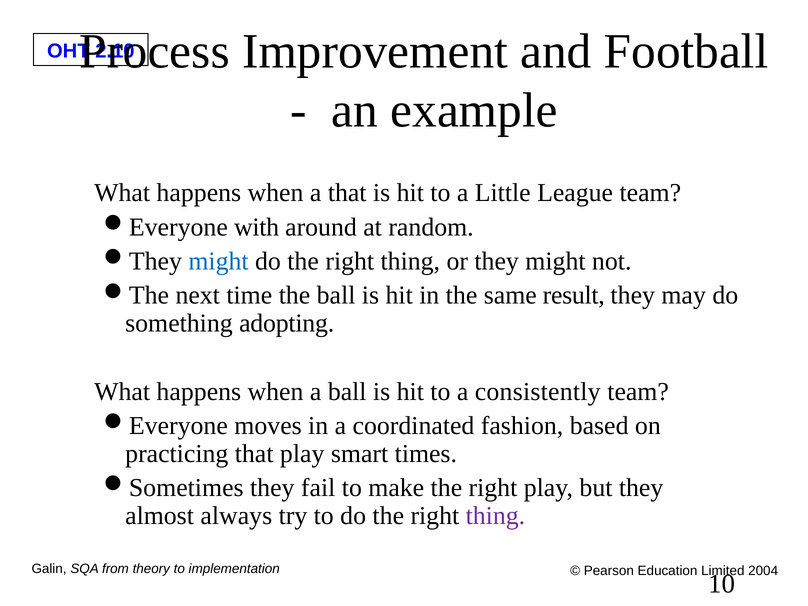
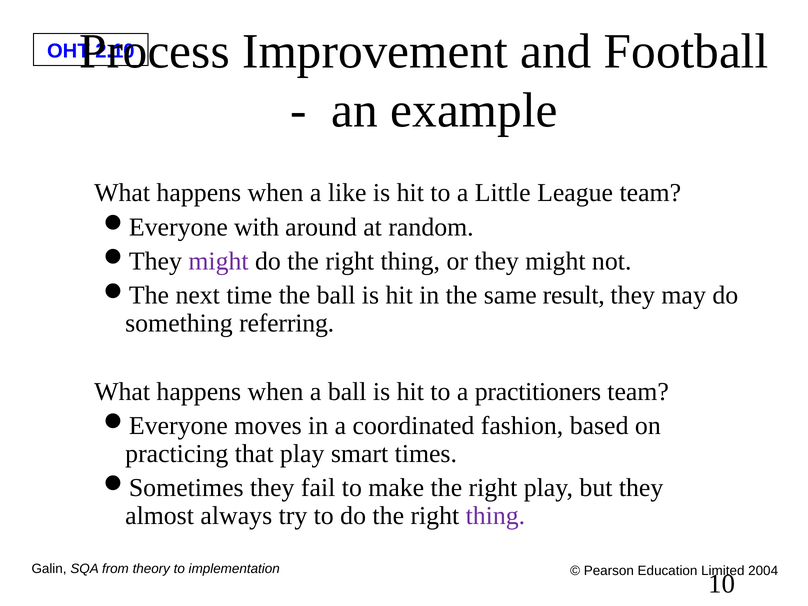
a that: that -> like (347, 193)
might colour: blue -> purple (219, 261)
adopting: adopting -> referring (287, 323)
consistently: consistently -> practitioners (538, 392)
